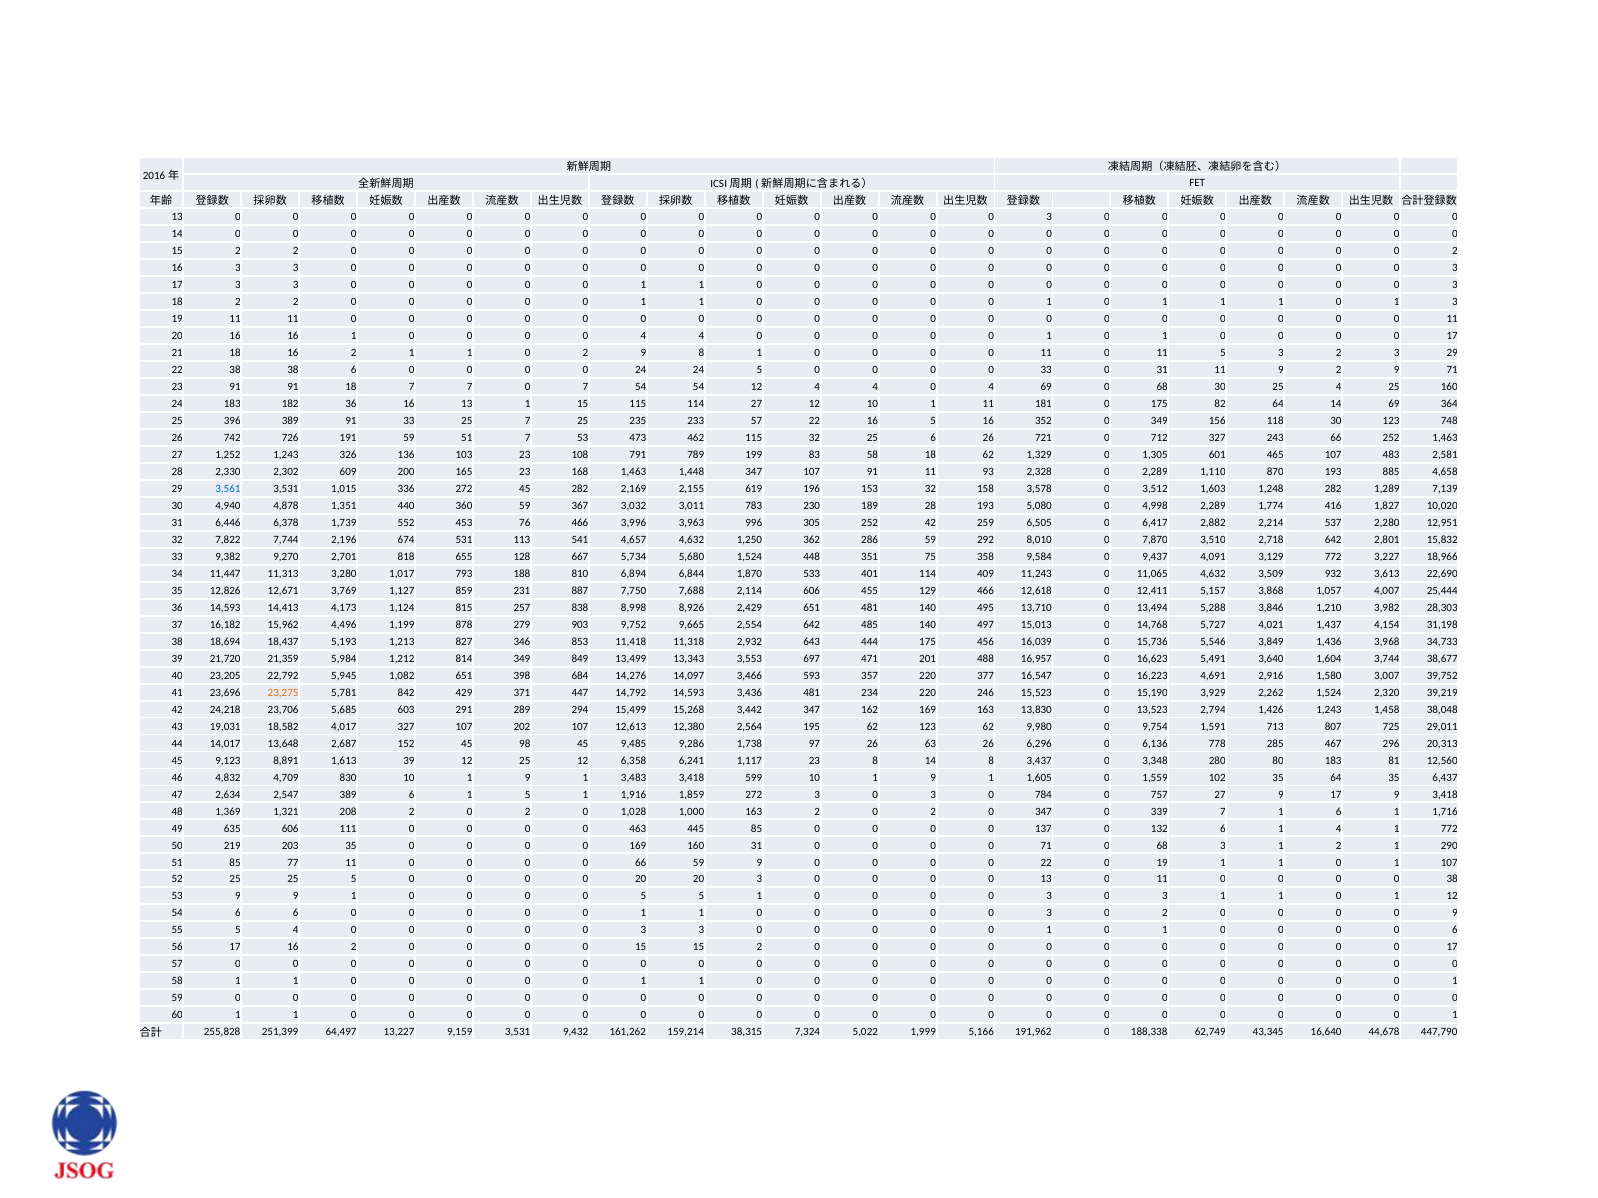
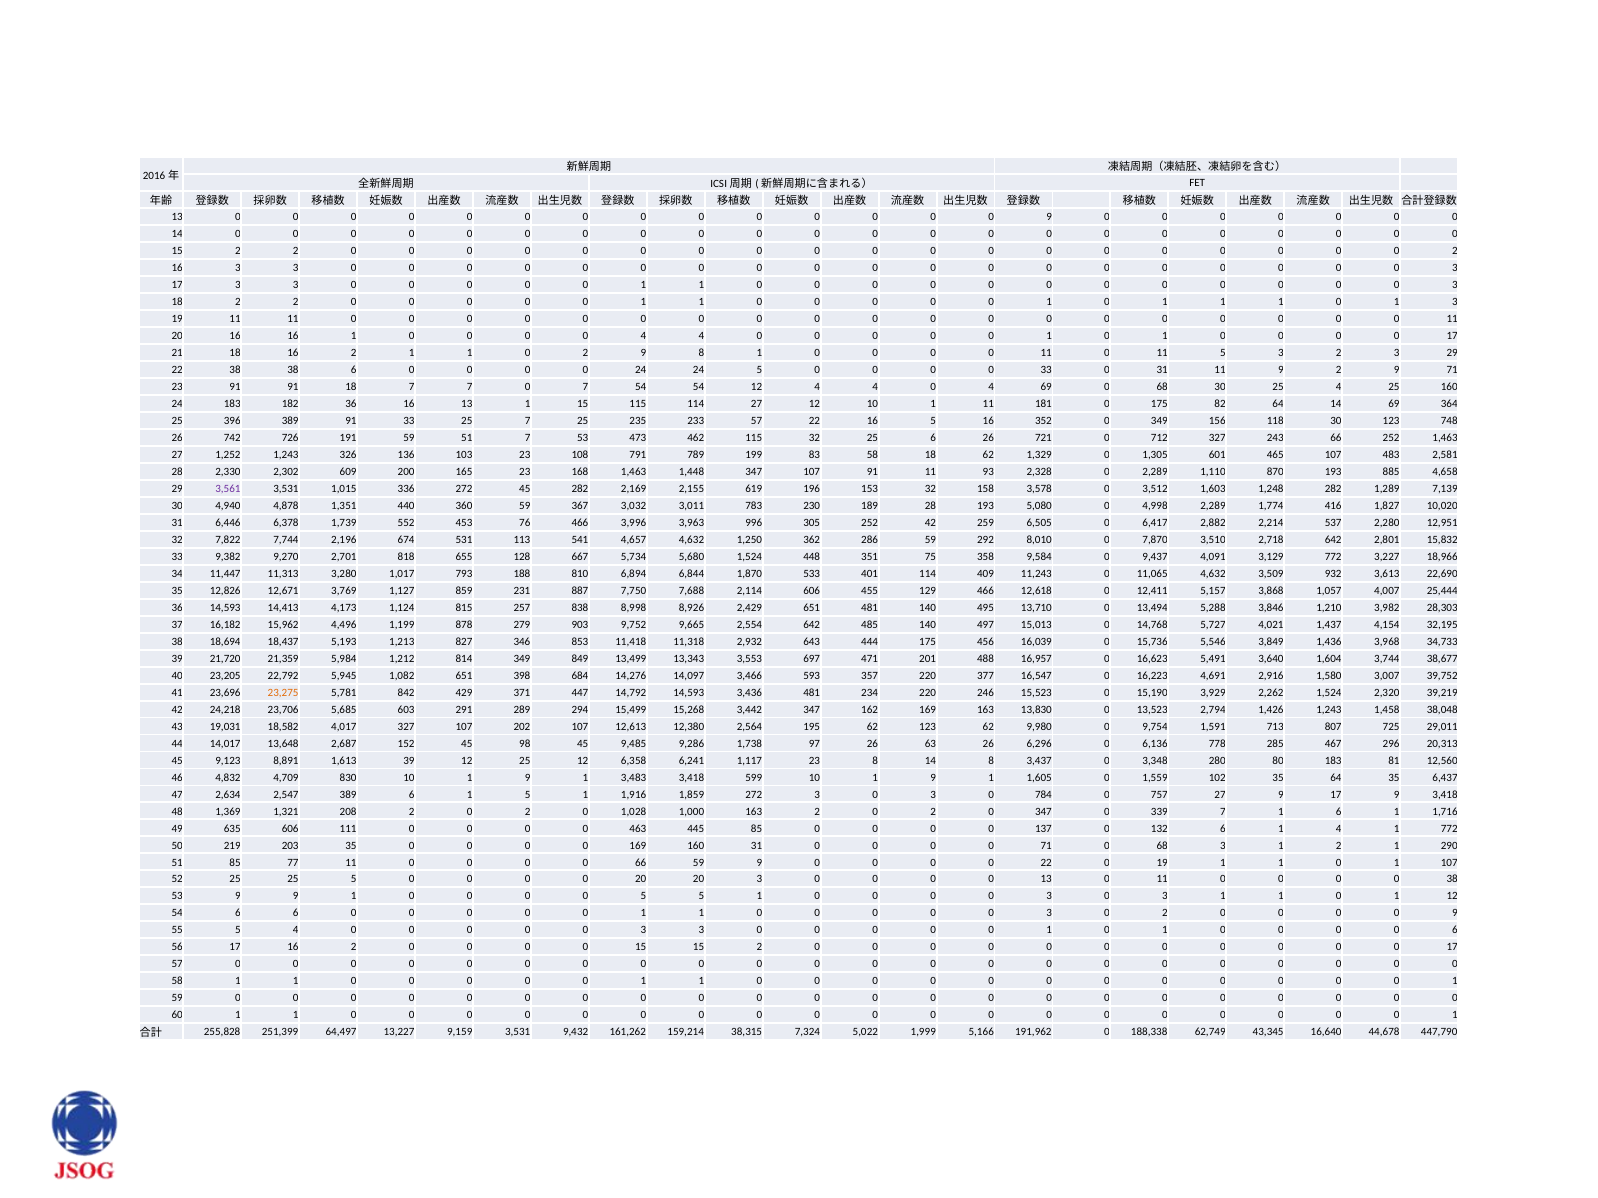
3: 3 -> 9 (1049, 217)
3,561 colour: blue -> purple (228, 489)
31,198: 31,198 -> 32,195 (1442, 625)
